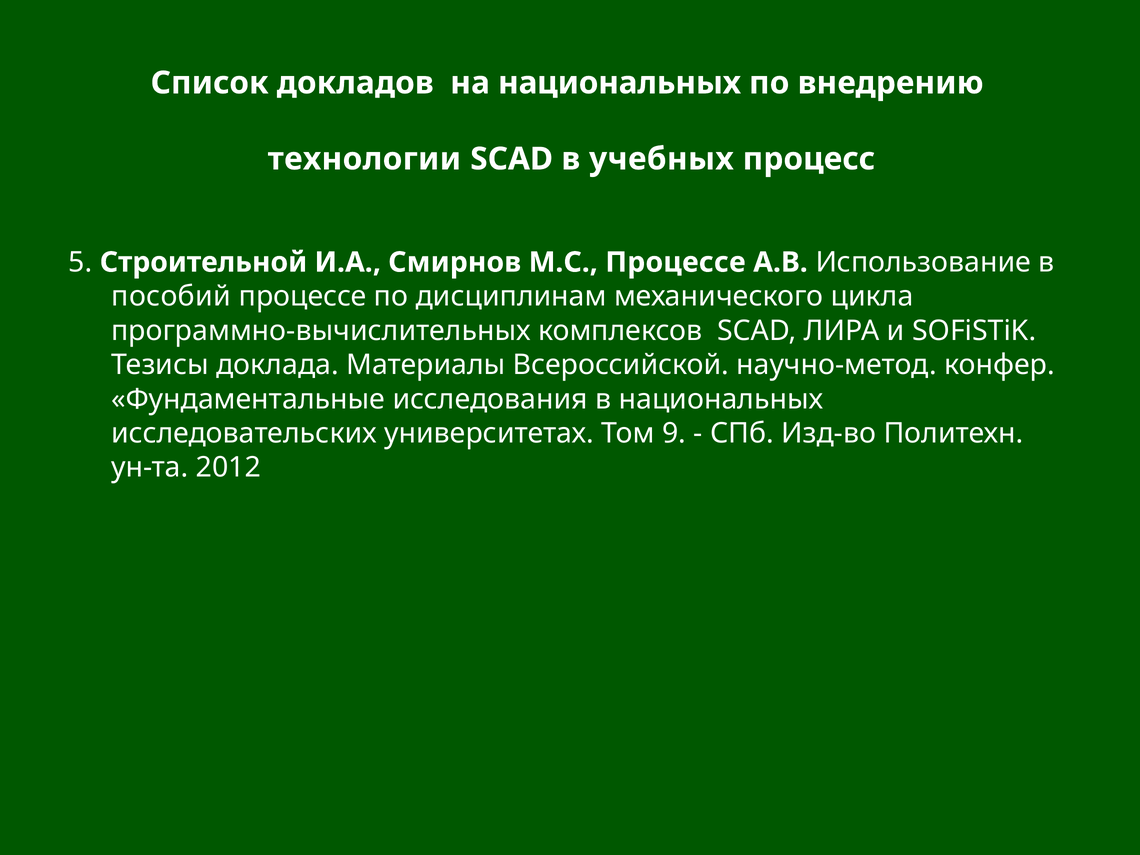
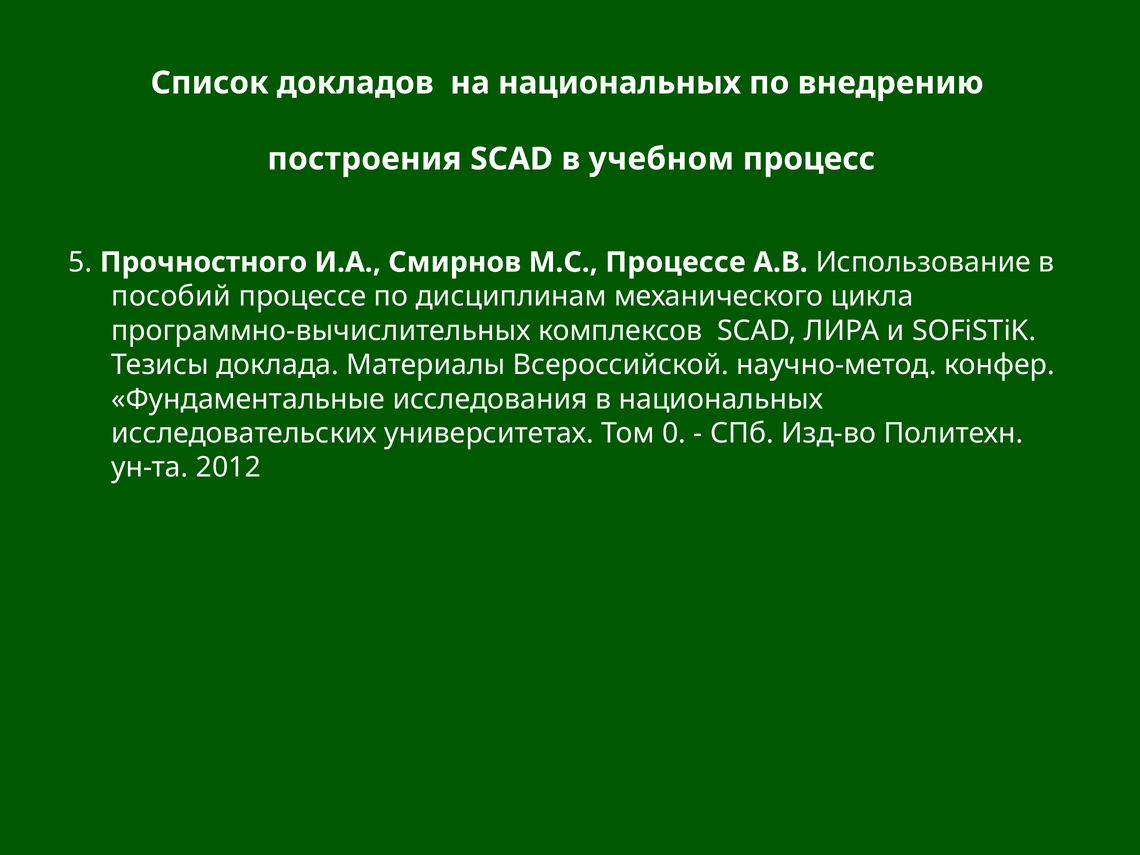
технологии: технологии -> построения (364, 159)
учебных: учебных -> учебном (661, 159)
Строительной: Строительной -> Прочностного (203, 262)
9: 9 -> 0 (674, 433)
